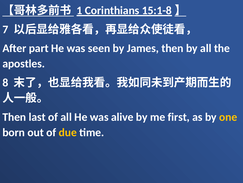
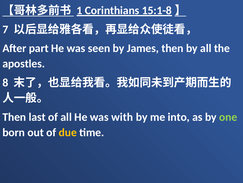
alive: alive -> with (122, 117)
first: first -> into (179, 117)
one colour: yellow -> light green (228, 117)
